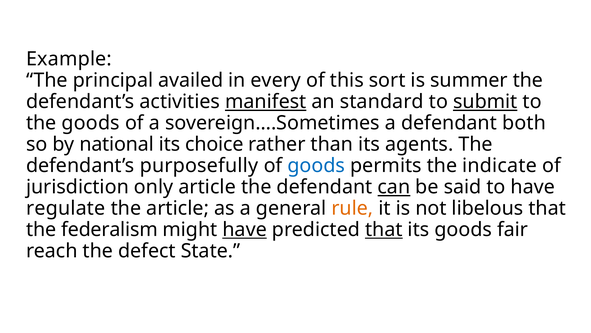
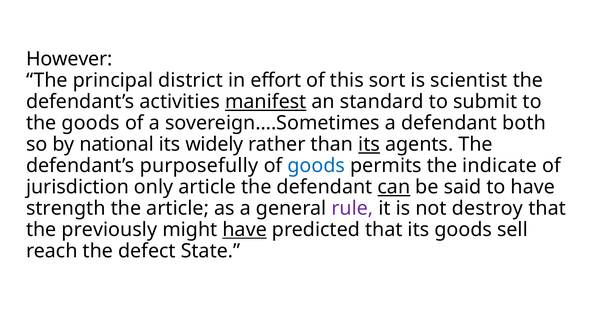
Example: Example -> However (69, 59)
availed: availed -> district (191, 80)
every: every -> effort (276, 80)
summer: summer -> scientist (469, 80)
submit underline: present -> none (485, 102)
choice: choice -> widely (214, 144)
its underline: none -> present (369, 144)
regulate: regulate -> strength (66, 208)
rule colour: orange -> purple (352, 208)
libelous: libelous -> destroy (487, 208)
federalism: federalism -> previously (109, 229)
that underline: present -> none (384, 229)
fair: fair -> sell (512, 229)
